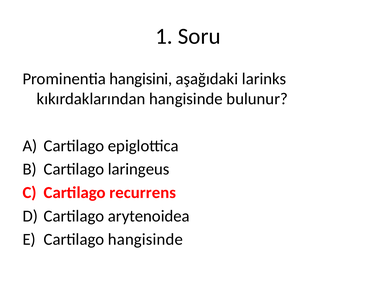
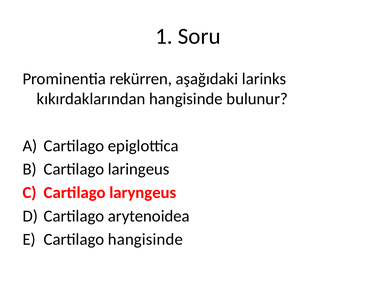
hangisini: hangisini -> rekürren (141, 79)
recurrens: recurrens -> laryngeus (143, 193)
